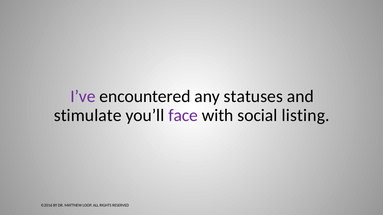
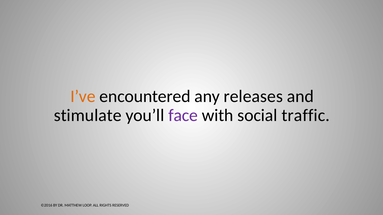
I’ve colour: purple -> orange (83, 97)
statuses: statuses -> releases (253, 97)
listing: listing -> traffic (306, 116)
